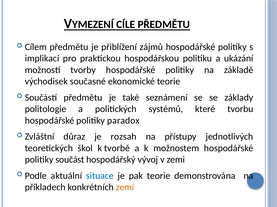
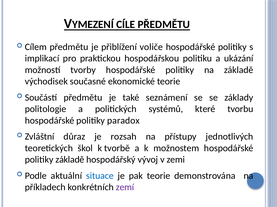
zájmů: zájmů -> voliče (151, 47)
politiky součást: součást -> základě (70, 160)
zemí colour: orange -> purple (125, 188)
